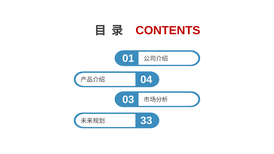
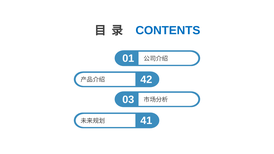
CONTENTS colour: red -> blue (168, 31)
04: 04 -> 42 (146, 80)
33: 33 -> 41 (146, 121)
